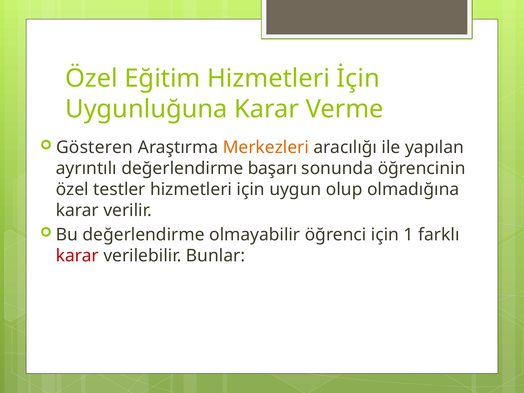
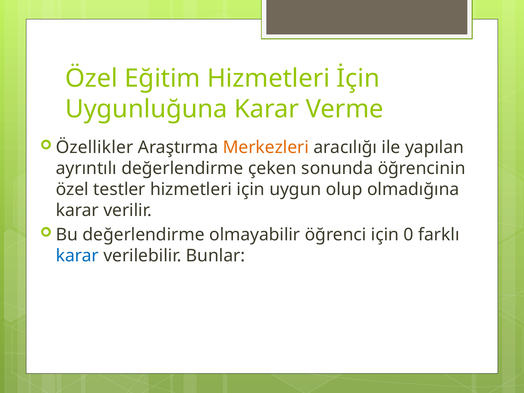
Gösteren: Gösteren -> Özellikler (95, 147)
başarı: başarı -> çeken (272, 168)
1: 1 -> 0 (409, 235)
karar colour: red -> blue (77, 256)
